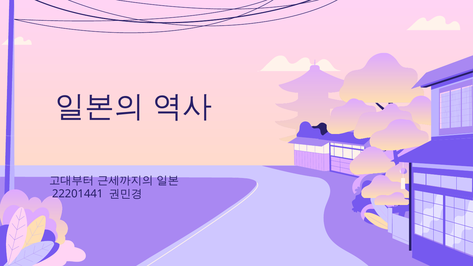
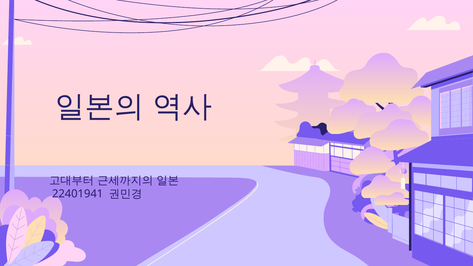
22201441: 22201441 -> 22401941 (78, 194)
